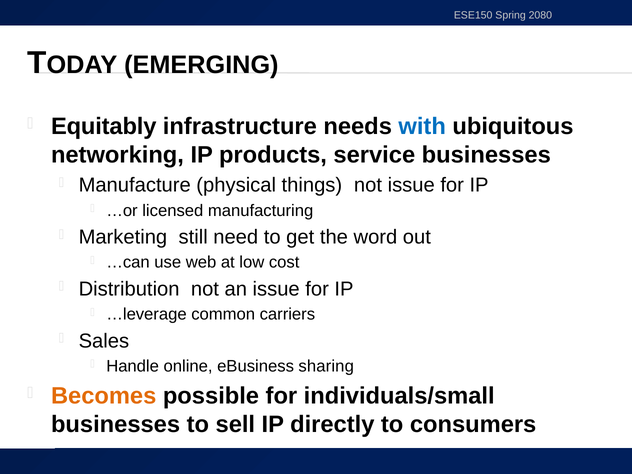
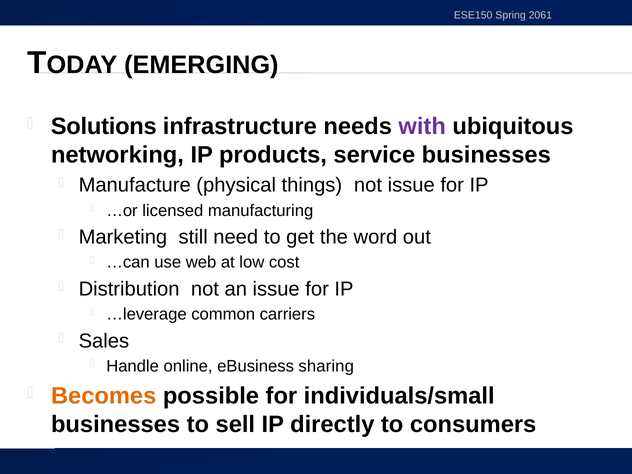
2080: 2080 -> 2061 (540, 15)
Equitably: Equitably -> Solutions (104, 126)
with colour: blue -> purple (422, 126)
